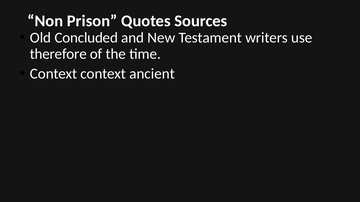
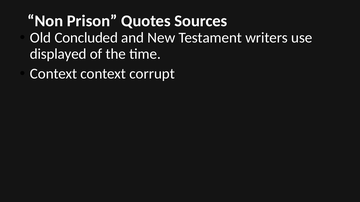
therefore: therefore -> displayed (58, 54)
ancient: ancient -> corrupt (152, 74)
